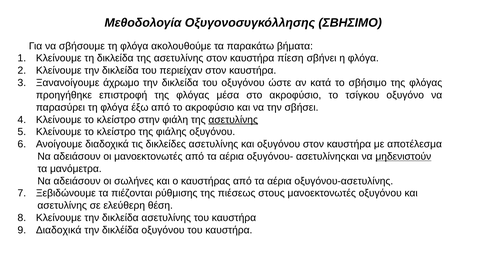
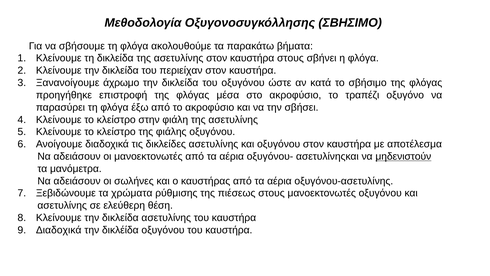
καυστήρα πίεση: πίεση -> στους (290, 58)
τσίγκου: τσίγκου -> τραπέζι (362, 95)
ασετυλίνης underline: present -> none (233, 119)
πιέζονται: πιέζονται -> χρώματα (132, 193)
